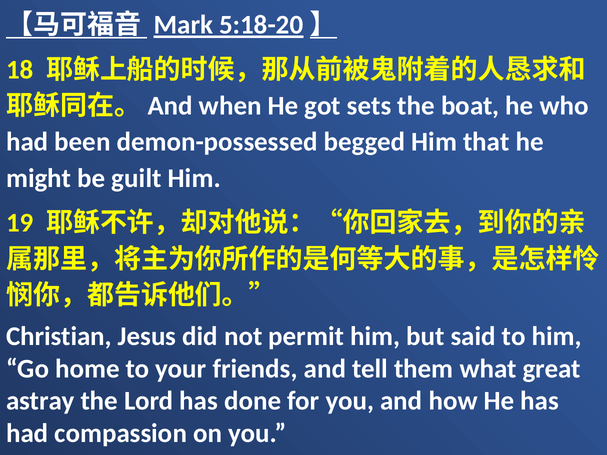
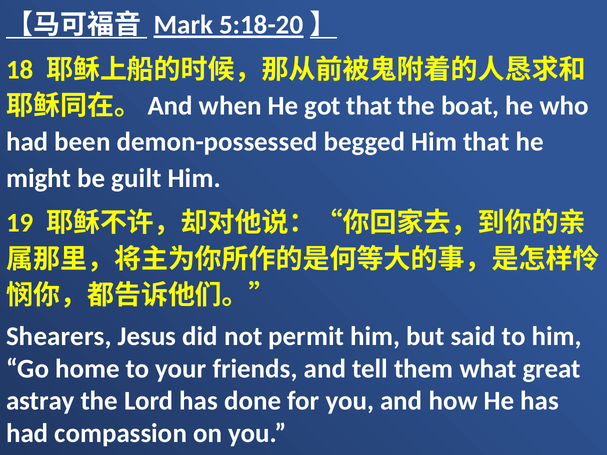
got sets: sets -> that (369, 106)
Christian: Christian -> Shearers (59, 336)
